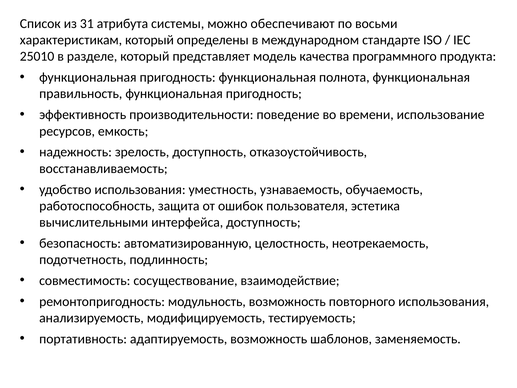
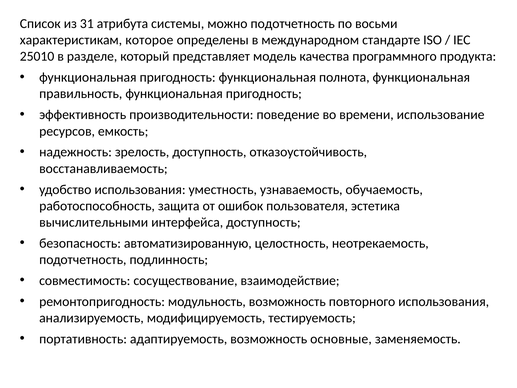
можно обеспечивают: обеспечивают -> подотчетность (293, 24)
характеристикам который: который -> которое (149, 40)
шаблонов: шаблонов -> основные (341, 339)
